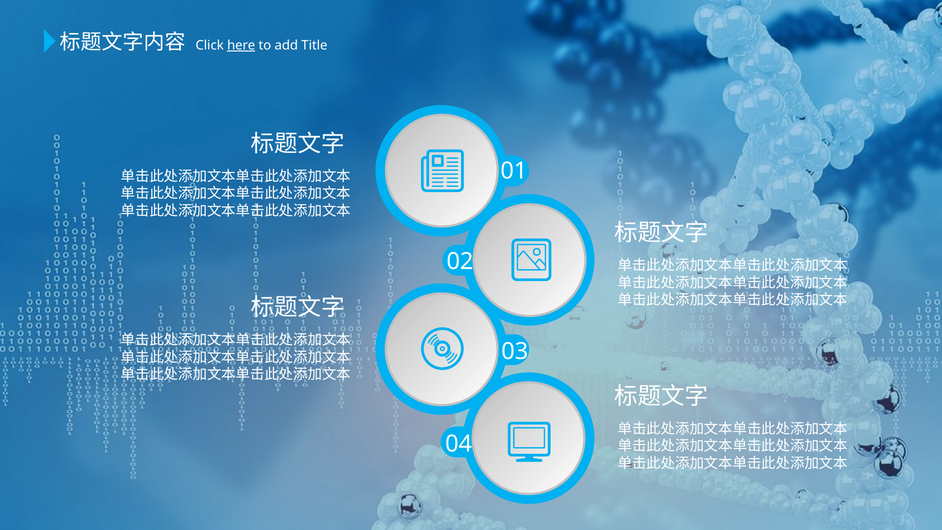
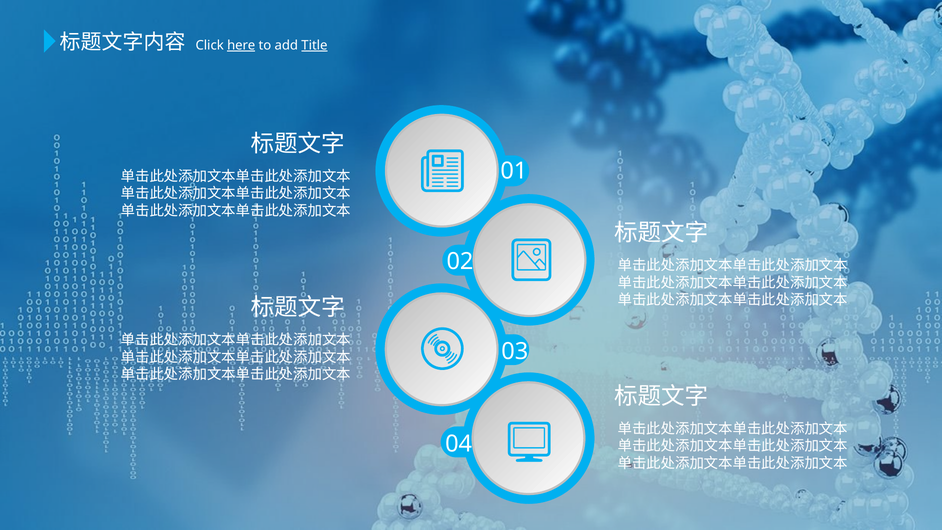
Title underline: none -> present (314, 45)
